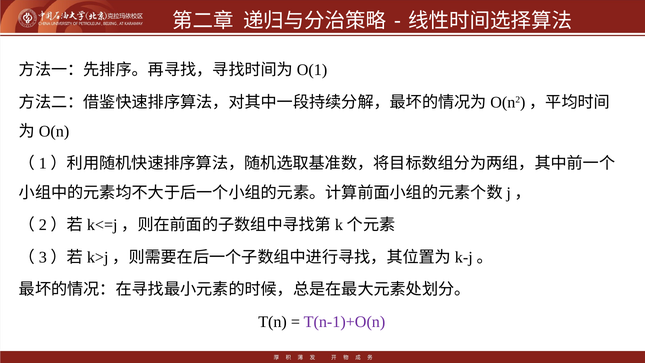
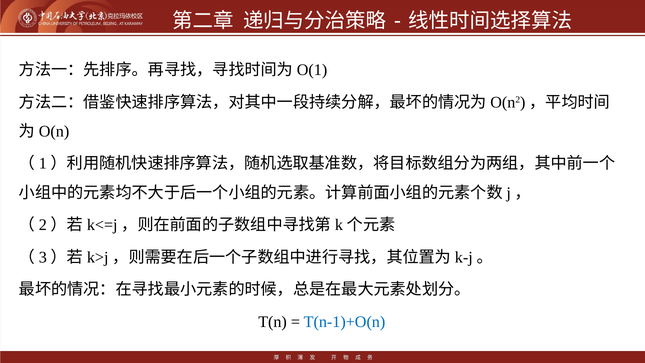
T(n-1)+O(n colour: purple -> blue (345, 322)
